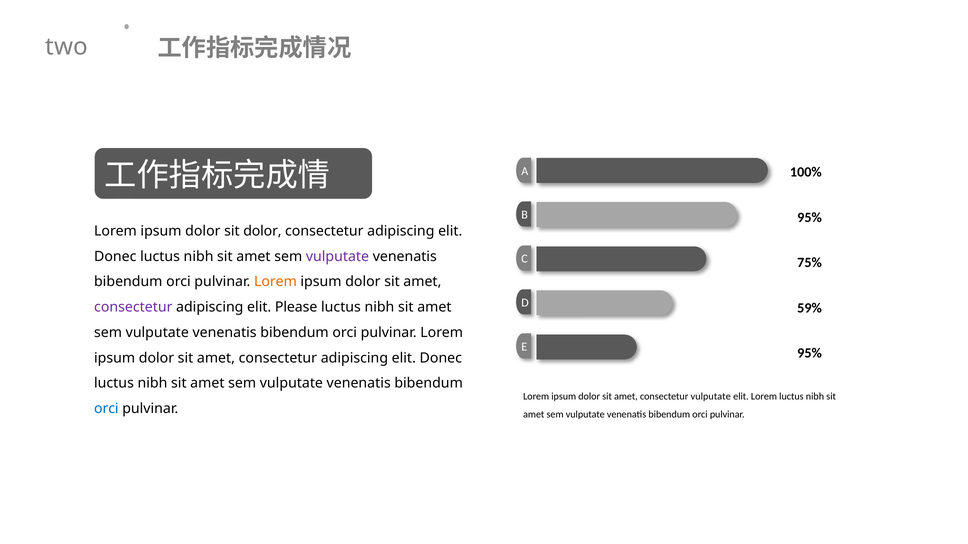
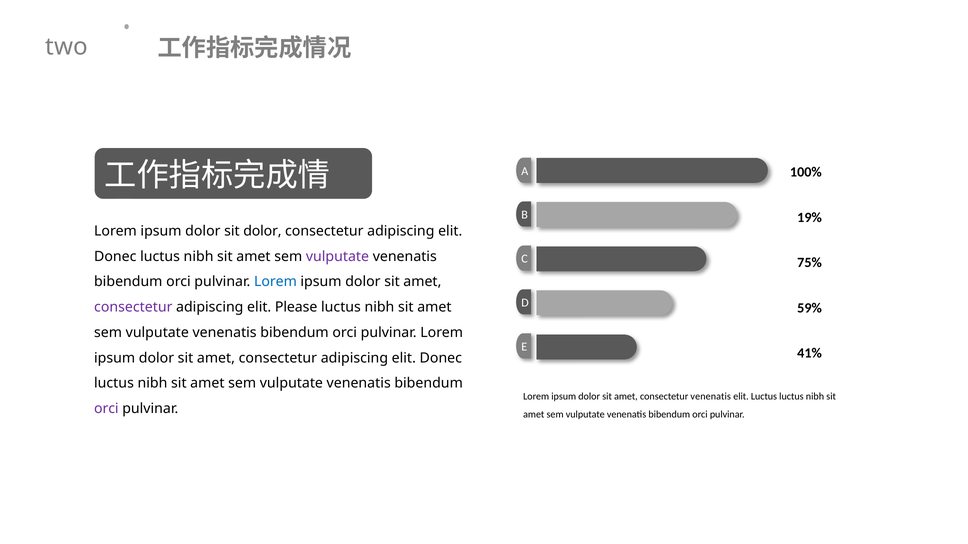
95%: 95% -> 19% (810, 218)
Lorem colour: orange -> blue (275, 282)
95%: 95% -> 41% (810, 354)
consectetur vulputate: vulputate -> venenatis (711, 397)
elit Lorem: Lorem -> Luctus (764, 397)
orci colour: blue -> purple (106, 409)
